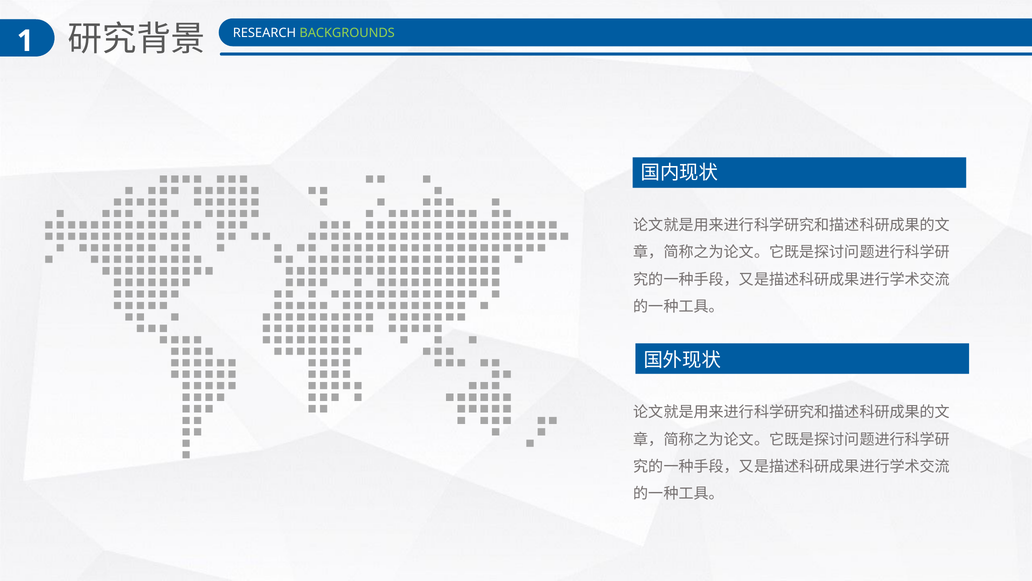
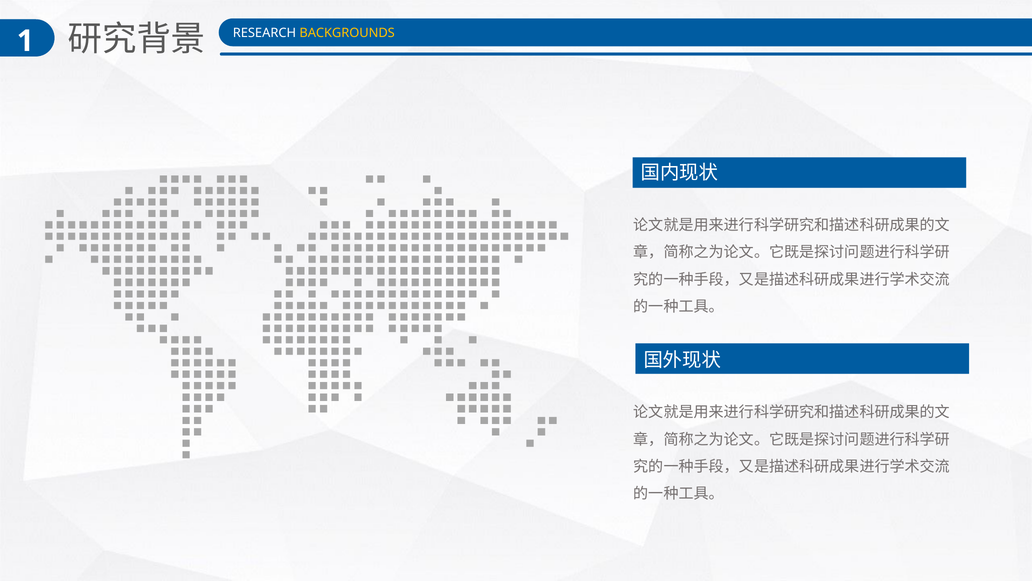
BACKGROUNDS colour: light green -> yellow (347, 33)
